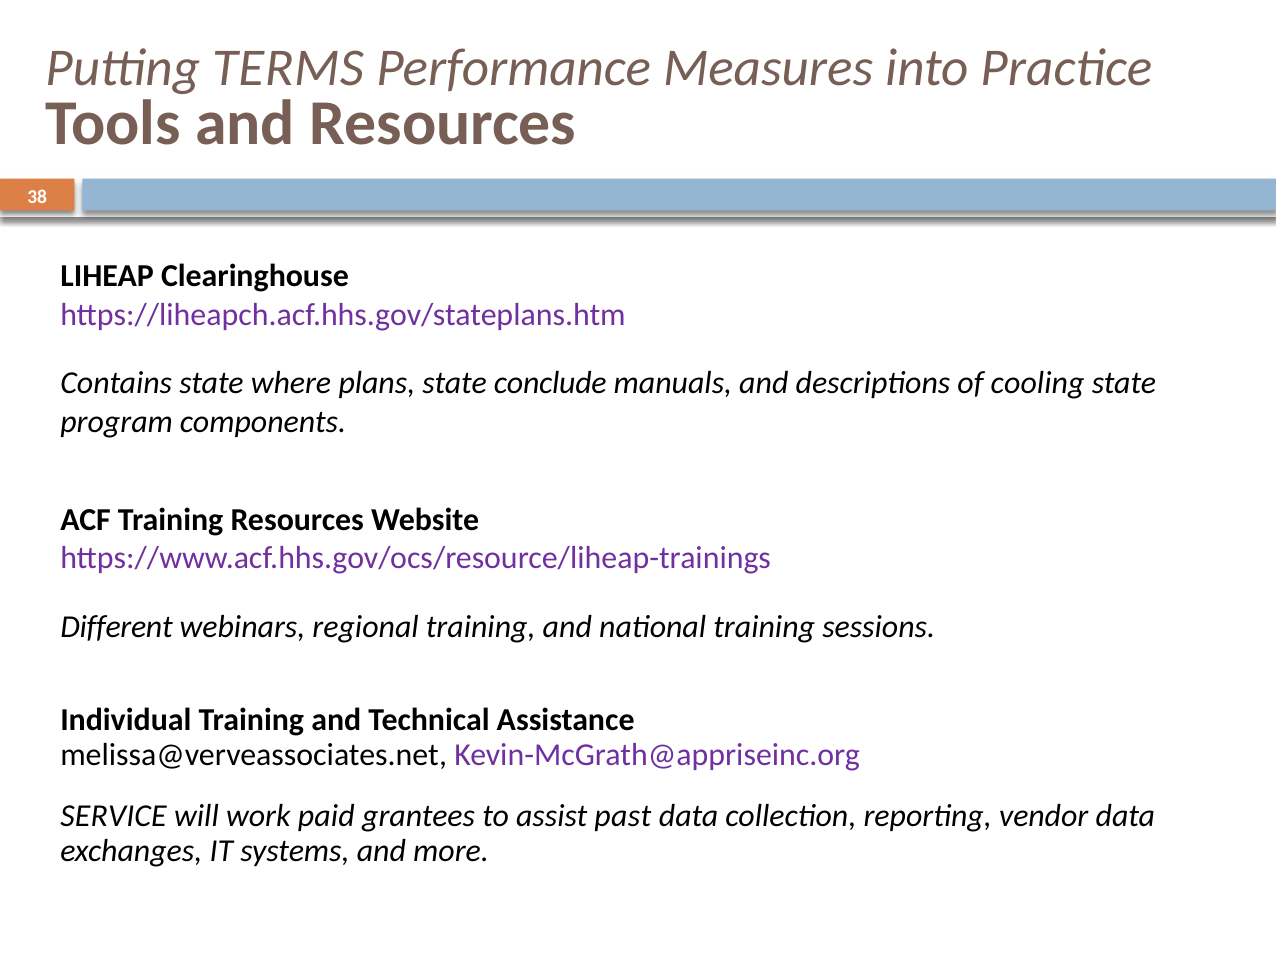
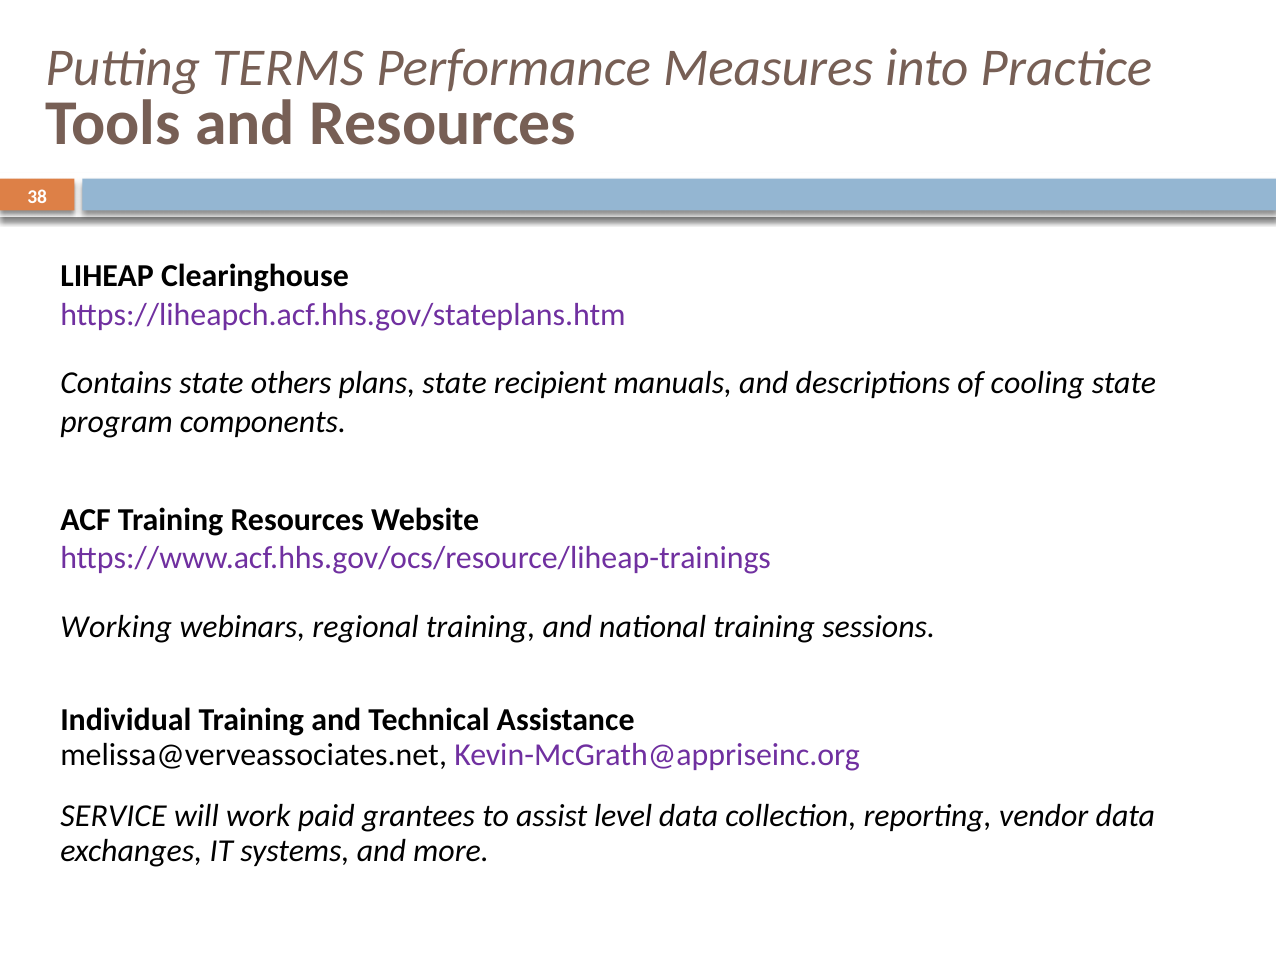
where: where -> others (291, 383)
conclude: conclude -> recipient (550, 383)
Different: Different -> Working (116, 627)
past: past -> level (623, 816)
